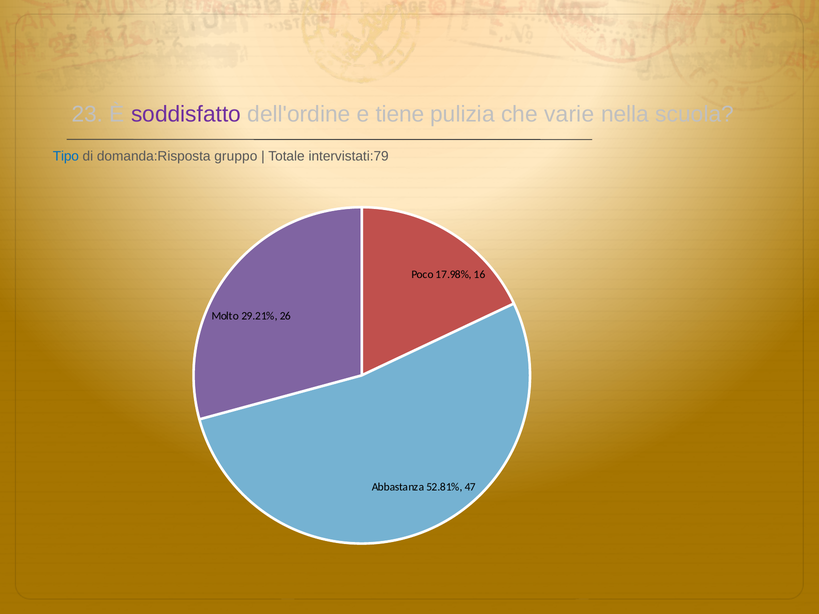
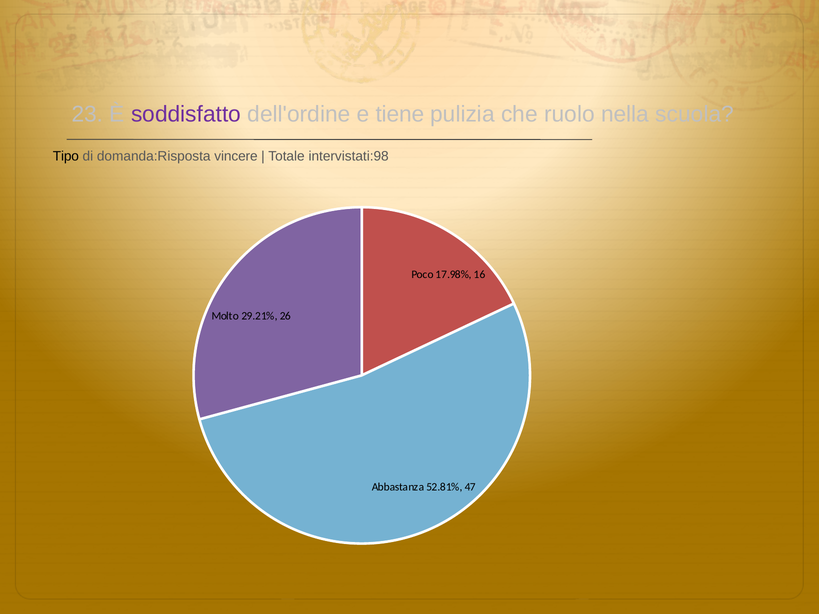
varie: varie -> ruolo (569, 114)
Tipo colour: blue -> black (66, 157)
gruppo: gruppo -> vincere (236, 157)
intervistati:79: intervistati:79 -> intervistati:98 (349, 157)
